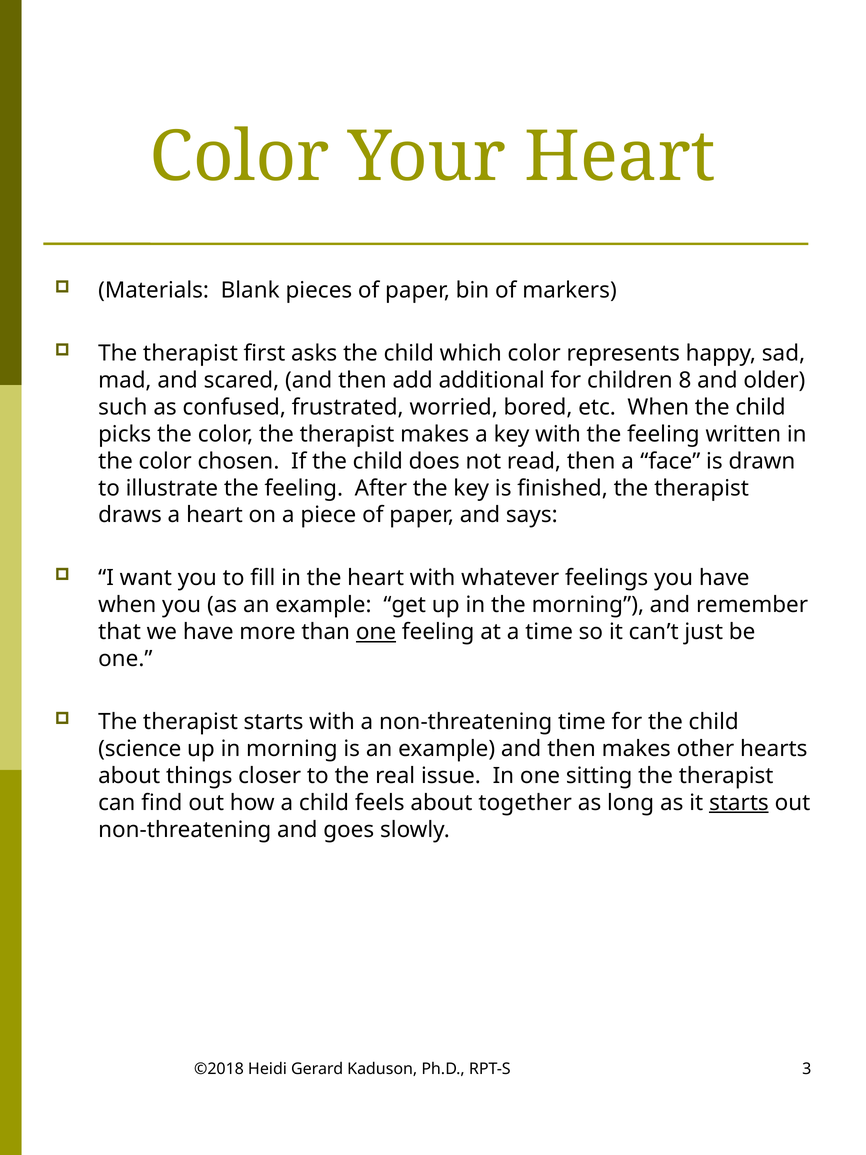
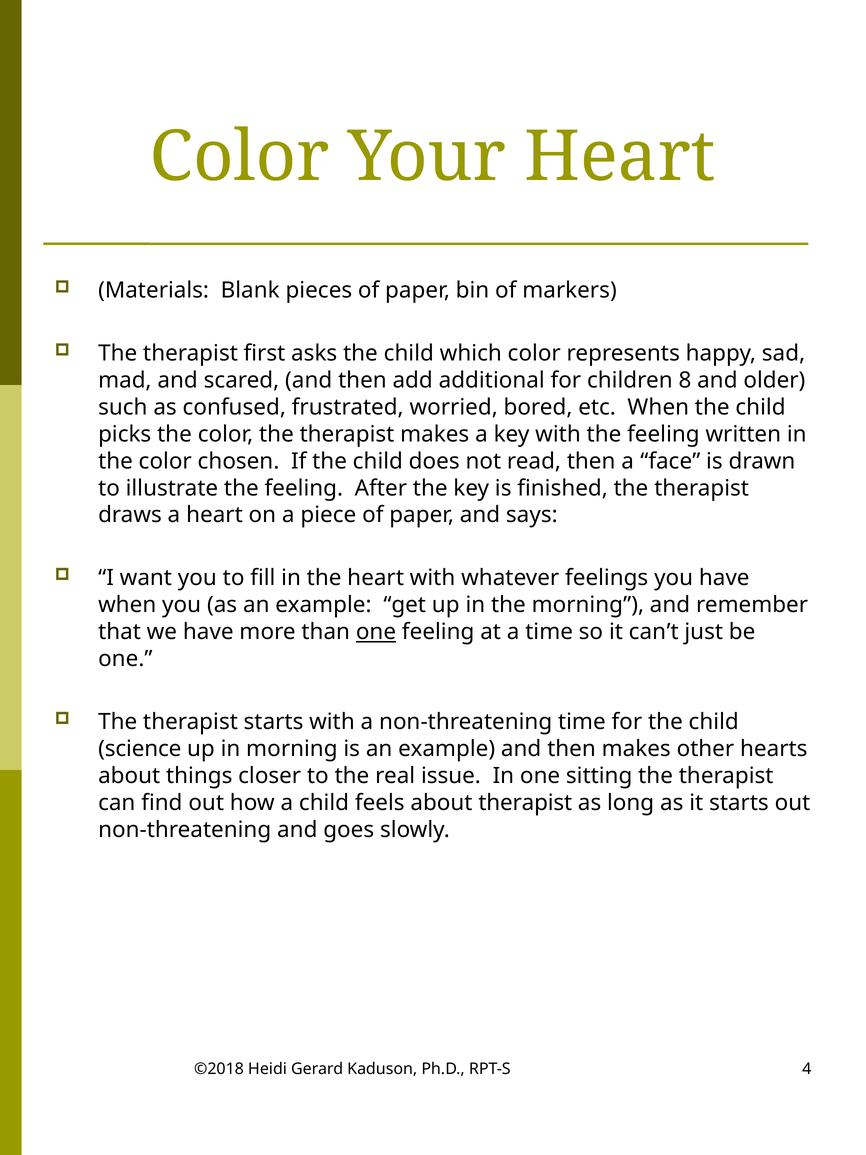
about together: together -> therapist (525, 802)
starts underline: present -> none (739, 802)
3: 3 -> 4 (807, 1069)
